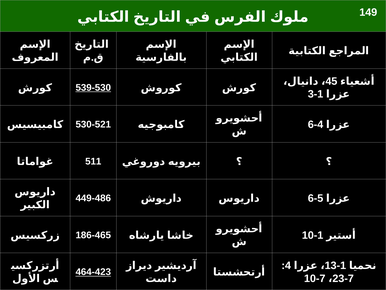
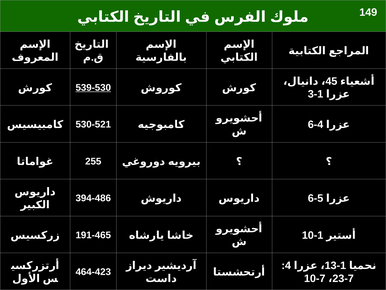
511: 511 -> 255 (93, 161)
449-486: 449-486 -> 394-486 (93, 198)
186-465: 186-465 -> 191-465 (93, 235)
464-423 underline: present -> none (93, 272)
